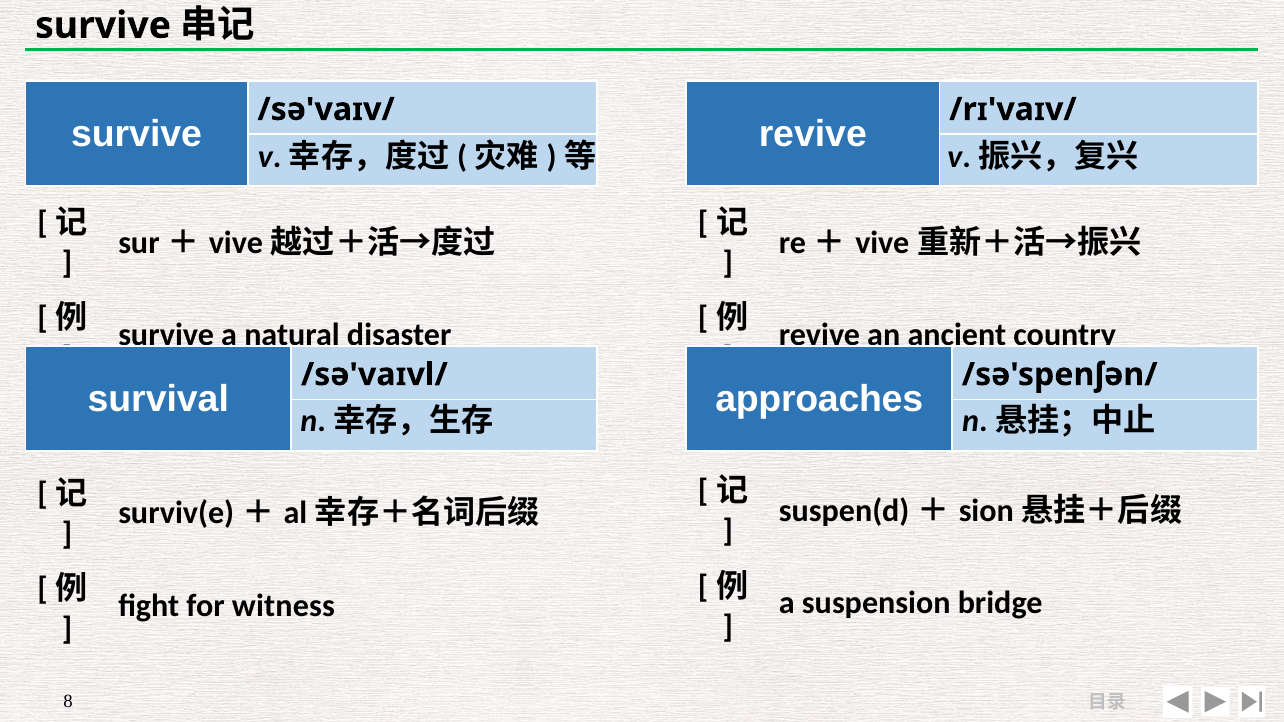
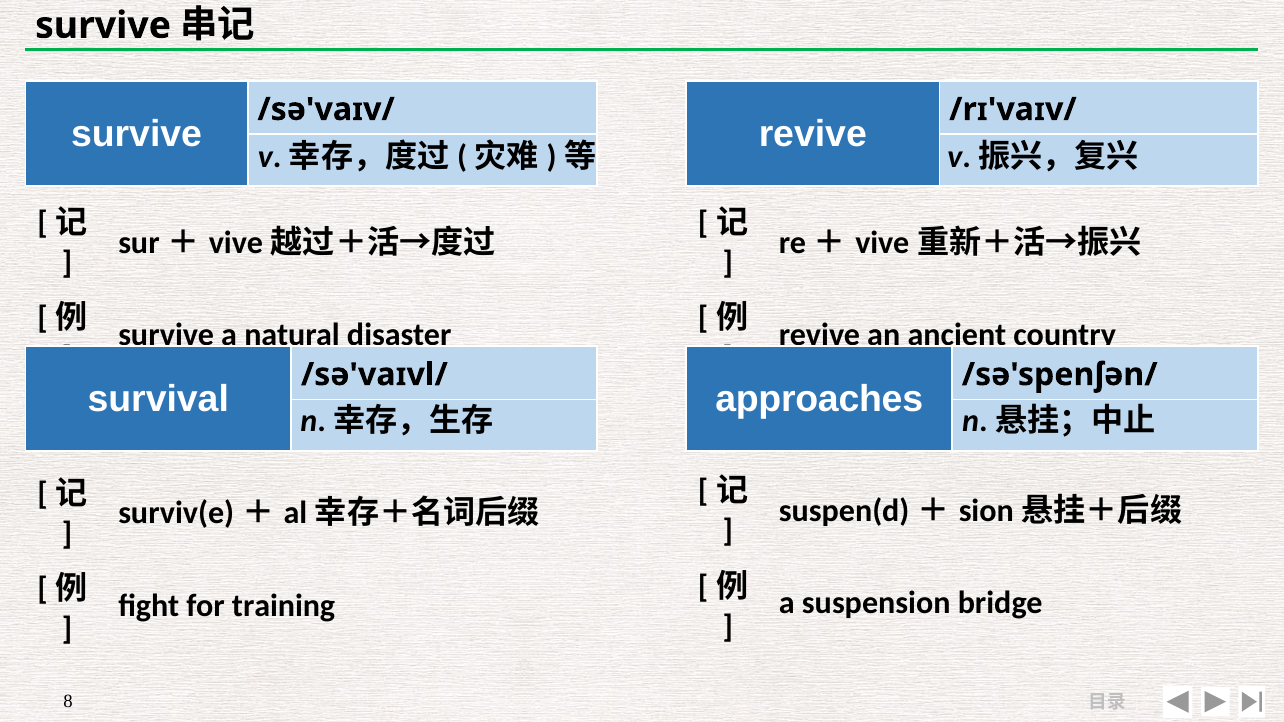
witness: witness -> training (284, 606)
